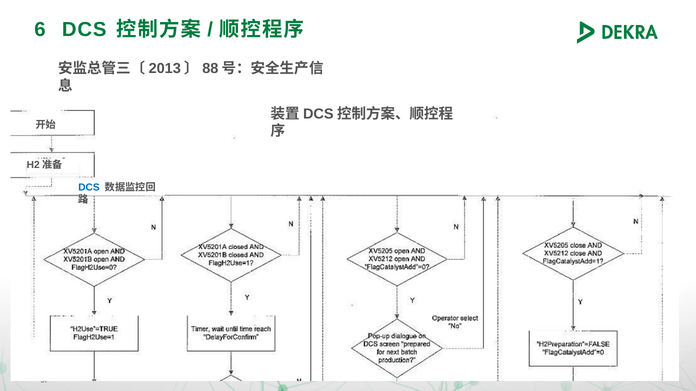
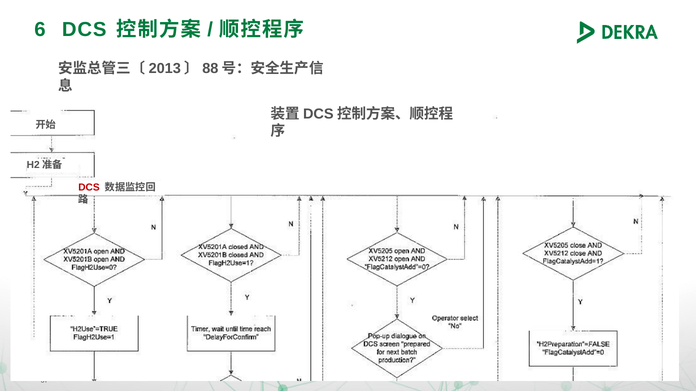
DCS colour: blue -> red (89, 188)
